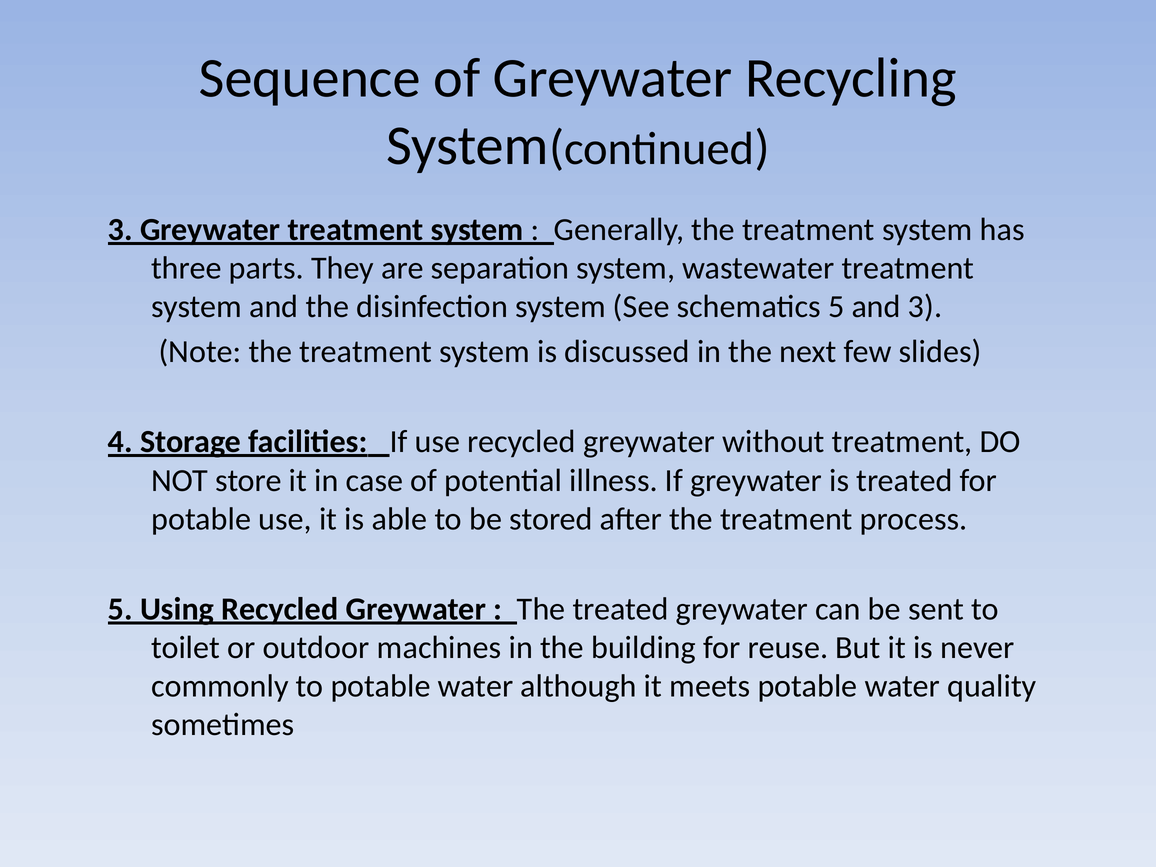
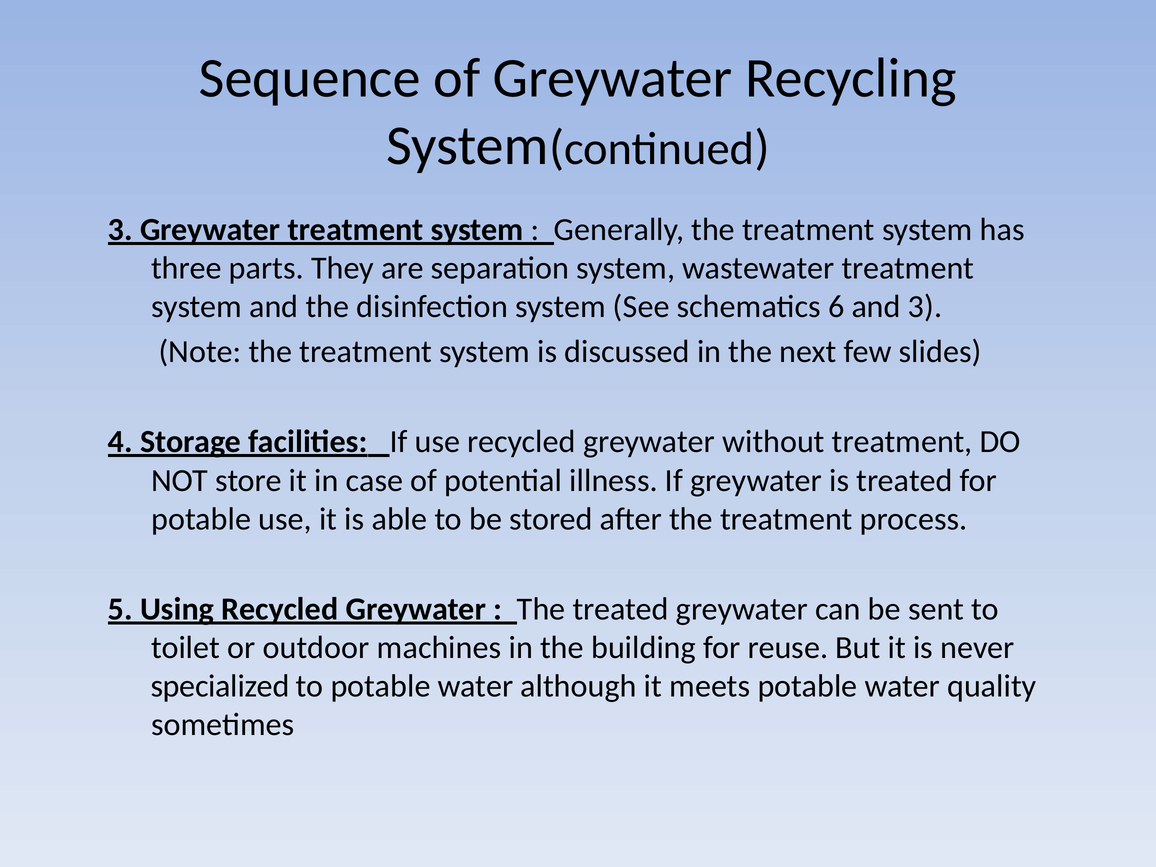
schematics 5: 5 -> 6 (836, 307)
commonly: commonly -> specialized (220, 686)
